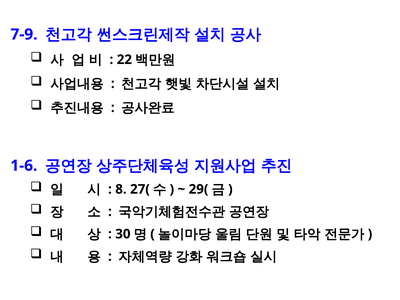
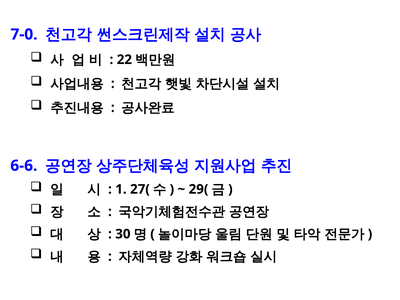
7-9: 7-9 -> 7-0 (24, 34)
1-6: 1-6 -> 6-6 (24, 166)
8: 8 -> 1 (121, 189)
